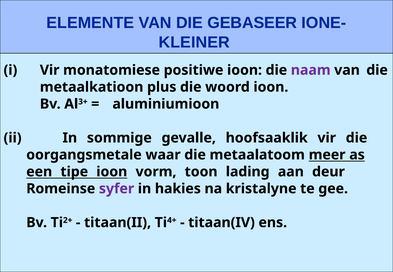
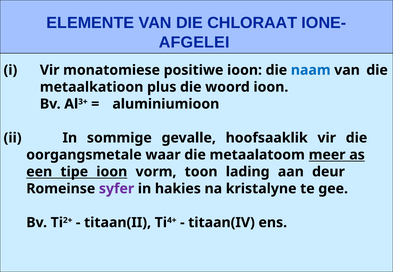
GEBASEER: GEBASEER -> CHLORAAT (252, 23)
KLEINER: KLEINER -> AFGELEI (194, 42)
naam colour: purple -> blue (311, 70)
